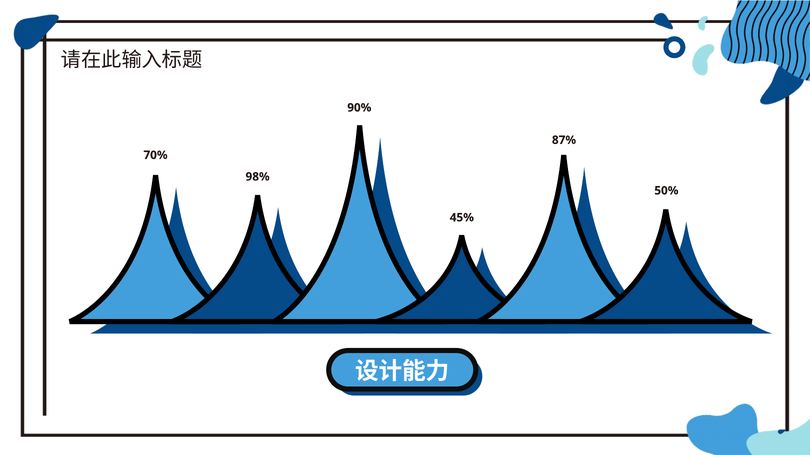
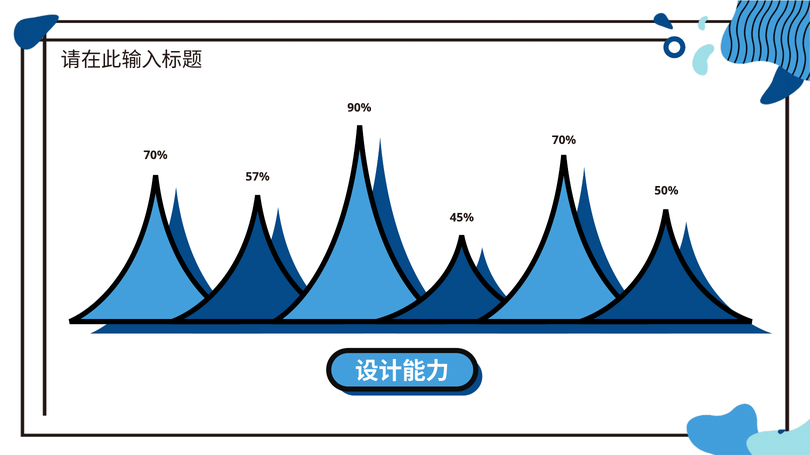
87%: 87% -> 70% (564, 140)
98%: 98% -> 57% (258, 177)
